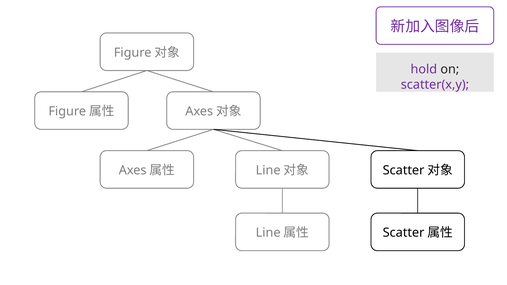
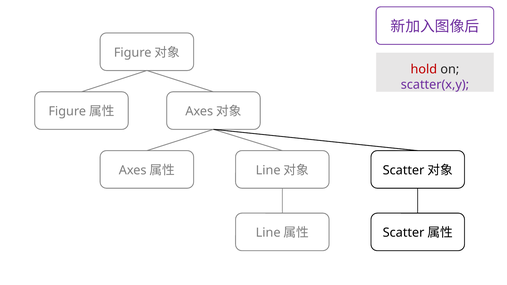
hold colour: purple -> red (424, 69)
